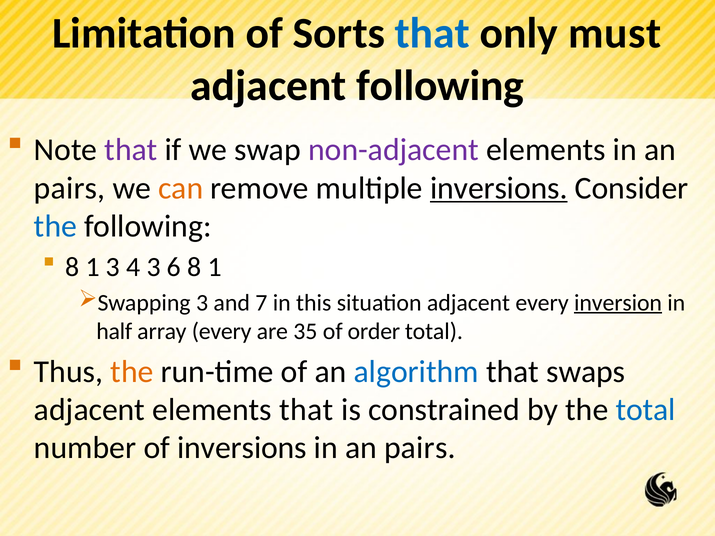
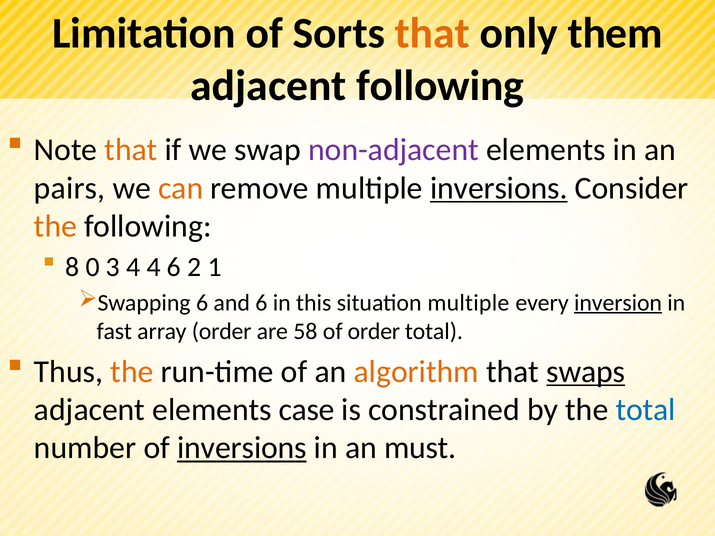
that colour: blue -> orange (432, 33)
must: must -> them (615, 33)
that colour: purple -> orange (131, 150)
the colour: blue -> orange (56, 226)
1: 1 -> 0 (93, 267)
4 3: 3 -> 4 (154, 267)
6 8: 8 -> 2 (194, 267)
Swapping 3: 3 -> 6 (202, 303)
and 7: 7 -> 6 (261, 303)
situation adjacent: adjacent -> multiple (468, 303)
half: half -> fast (114, 331)
array every: every -> order (222, 331)
35: 35 -> 58 (305, 331)
algorithm colour: blue -> orange (416, 372)
swaps underline: none -> present (586, 372)
elements that: that -> case (307, 410)
inversions underline: none -> present (242, 448)
pairs: pairs -> must (420, 448)
